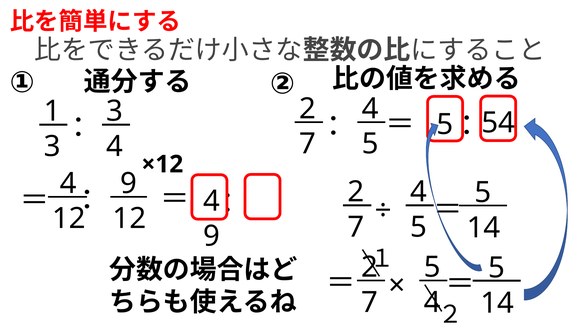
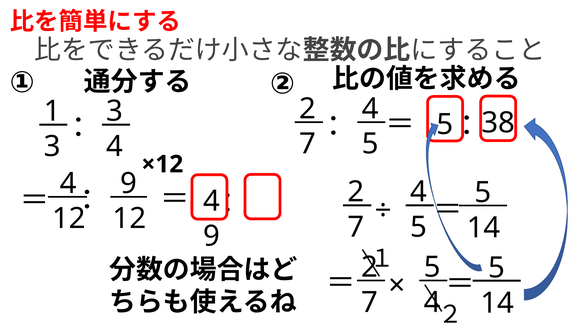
54: 54 -> 38 (498, 123)
